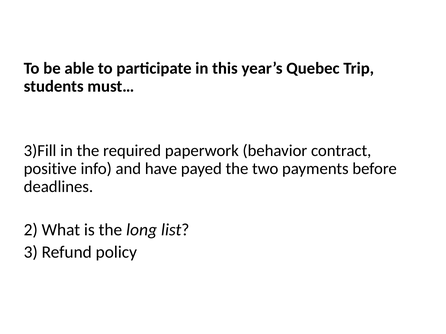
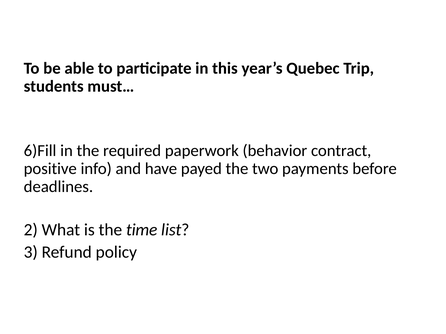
3)Fill: 3)Fill -> 6)Fill (40, 151)
long: long -> time (142, 230)
